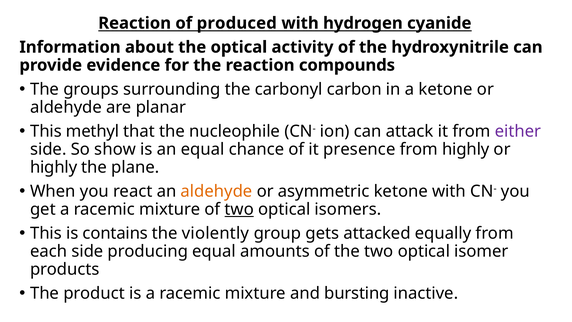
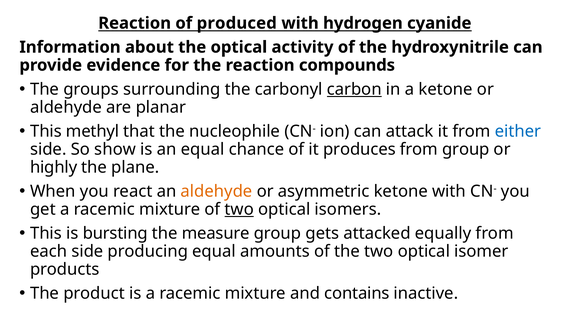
carbon underline: none -> present (354, 89)
either colour: purple -> blue (518, 131)
presence: presence -> produces (359, 149)
from highly: highly -> group (466, 149)
contains: contains -> bursting (115, 233)
violently: violently -> measure (216, 233)
bursting: bursting -> contains (357, 293)
